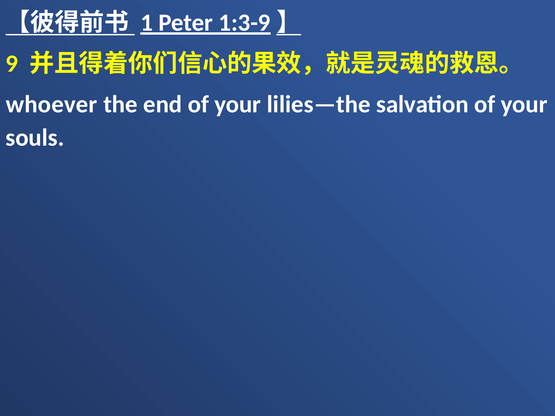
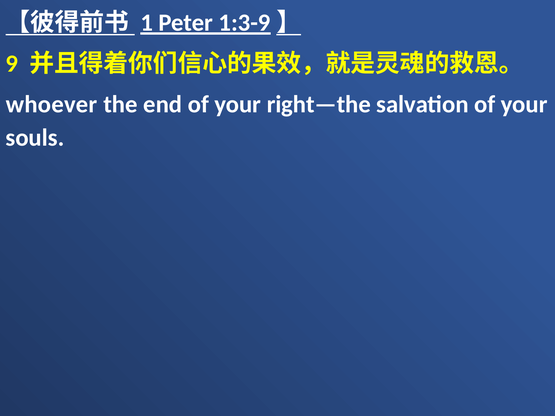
lilies—the: lilies—the -> right—the (319, 105)
